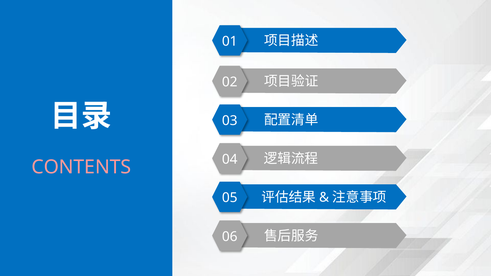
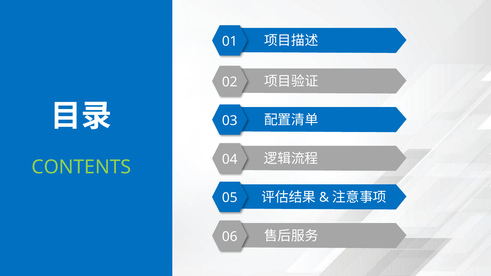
CONTENTS colour: pink -> light green (81, 167)
